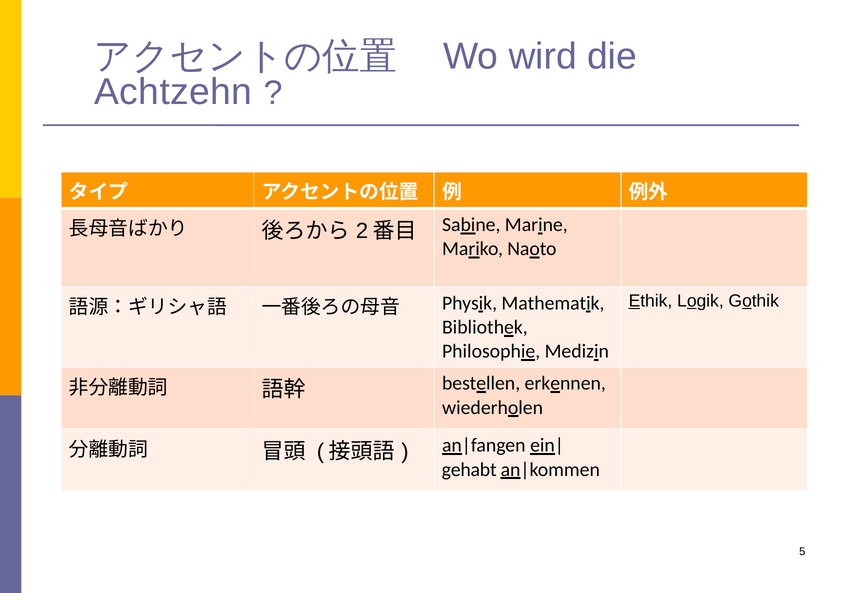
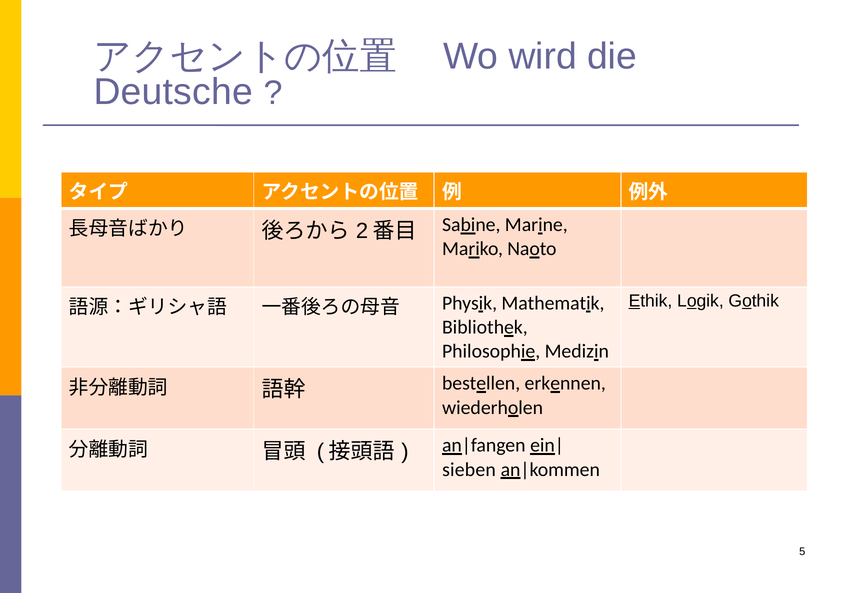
Achtzehn: Achtzehn -> Deutsche (173, 92)
gehabt: gehabt -> sieben (469, 469)
